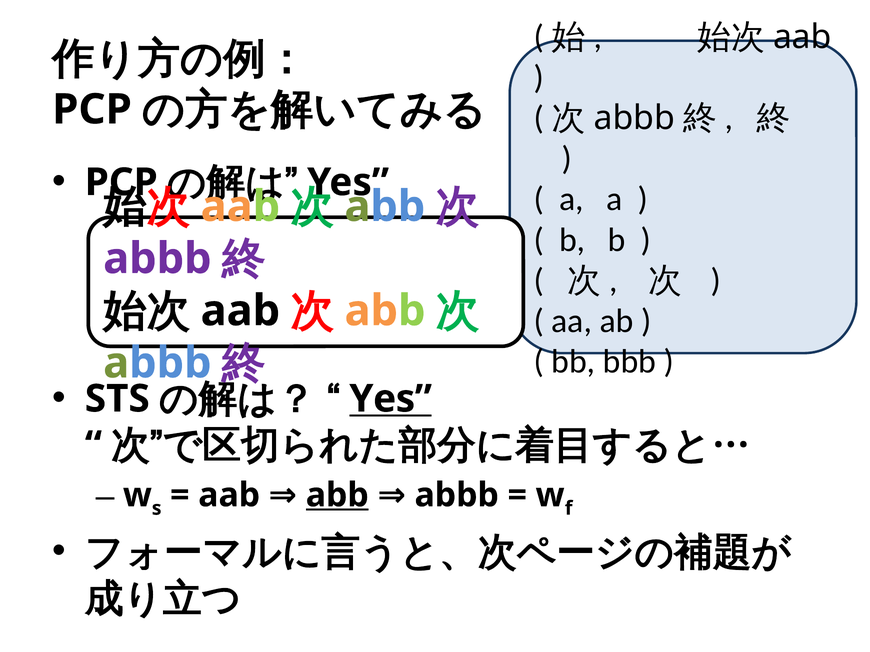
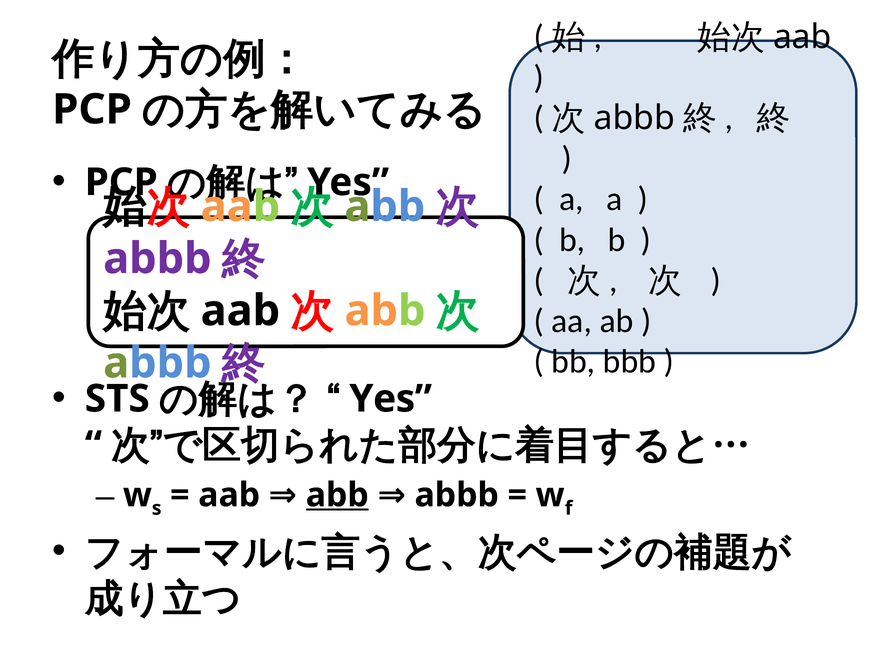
Yes underline: present -> none (391, 399)
